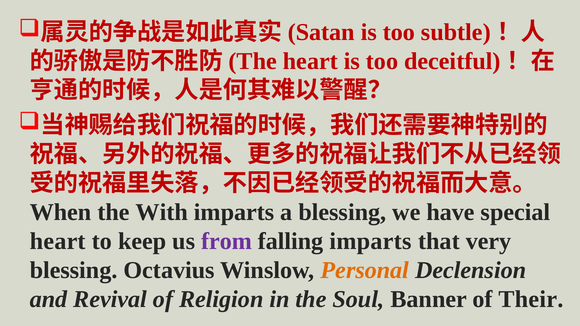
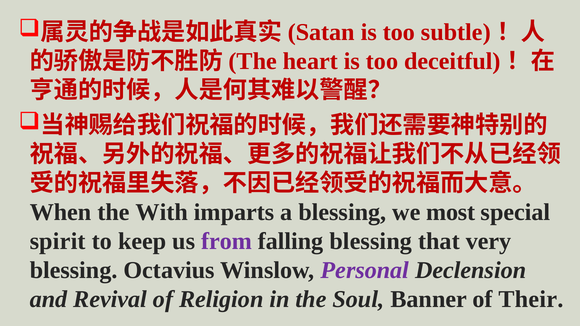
have: have -> most (451, 212)
heart: heart -> spirit (58, 241)
falling imparts: imparts -> blessing (371, 241)
Personal colour: orange -> purple (365, 270)
